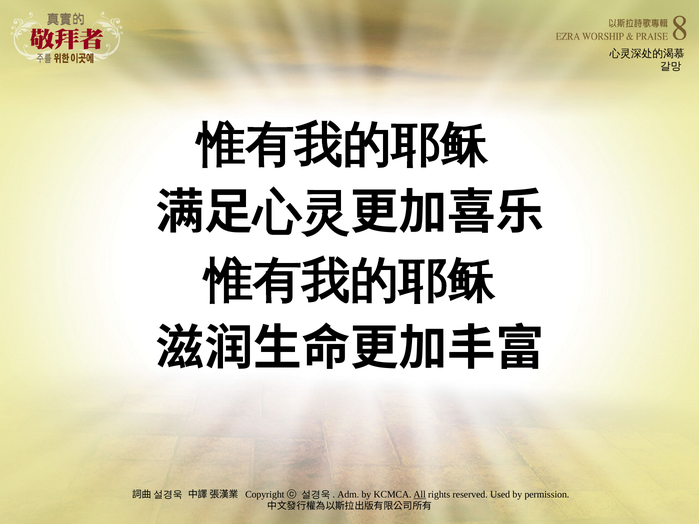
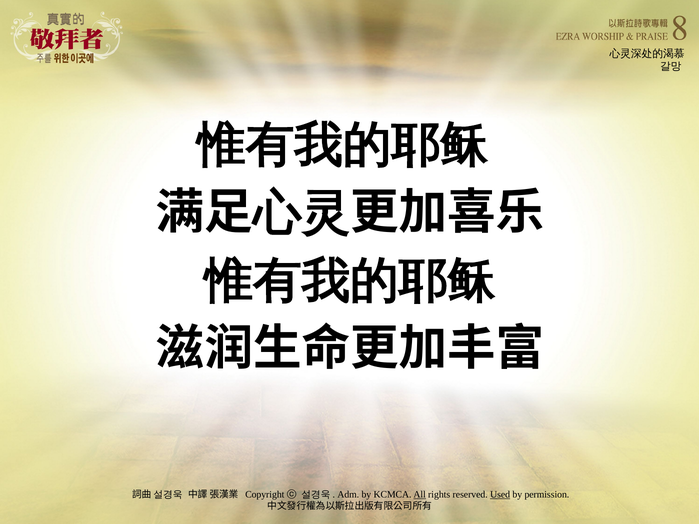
Used underline: none -> present (500, 495)
